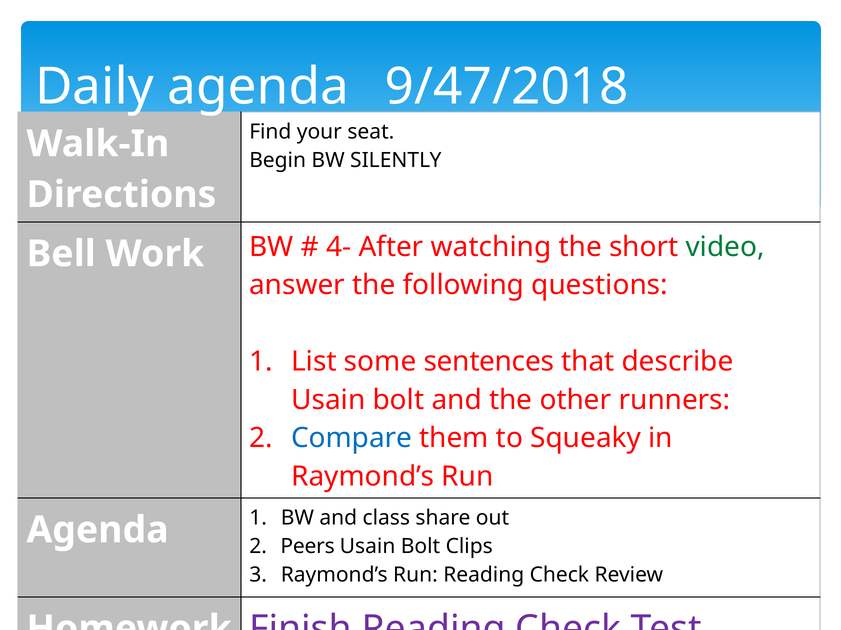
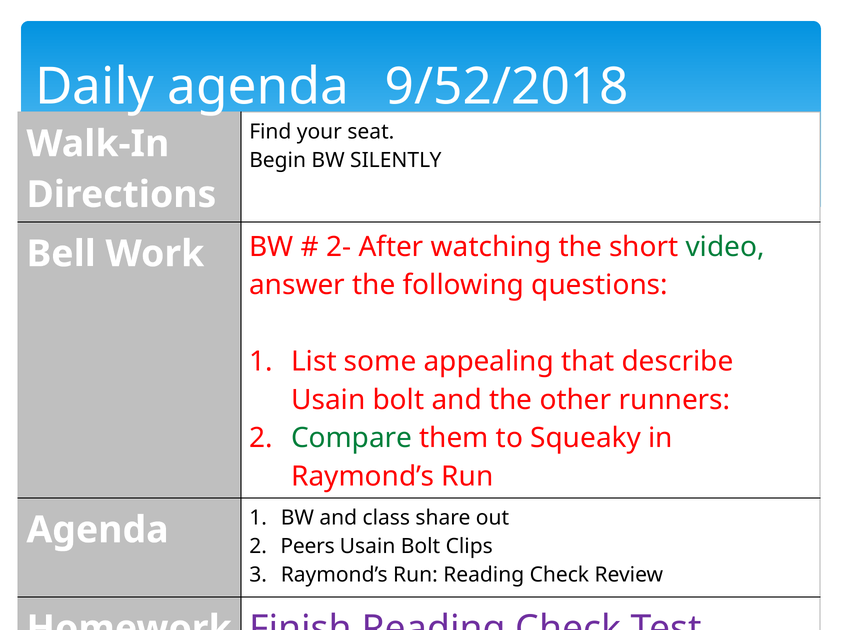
9/47/2018: 9/47/2018 -> 9/52/2018 (507, 87)
4-: 4- -> 2- (339, 247)
sentences: sentences -> appealing (489, 362)
Compare colour: blue -> green (352, 439)
